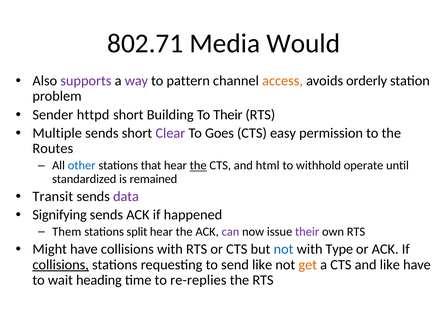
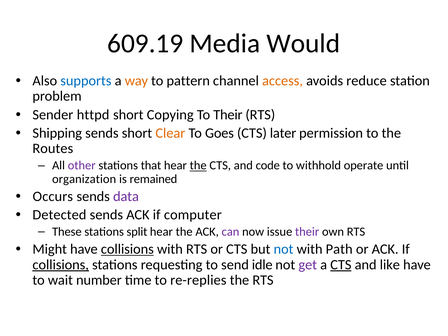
802.71: 802.71 -> 609.19 (145, 43)
supports colour: purple -> blue (86, 81)
way colour: purple -> orange (136, 81)
orderly: orderly -> reduce (367, 81)
Building: Building -> Copying (170, 115)
Multiple: Multiple -> Shipping (57, 133)
Clear colour: purple -> orange (170, 133)
easy: easy -> later (283, 133)
other colour: blue -> purple (82, 166)
html: html -> code (268, 166)
standardized: standardized -> organization (84, 179)
Transit: Transit -> Occurs (53, 196)
Signifying: Signifying -> Detected (59, 215)
happened: happened -> computer (193, 215)
Them: Them -> These (67, 232)
collisions underline: none -> present (127, 249)
Type: Type -> Path (339, 249)
send like: like -> idle (262, 265)
get colour: orange -> purple (308, 265)
CTS underline: none -> present (341, 265)
heading: heading -> number (99, 280)
